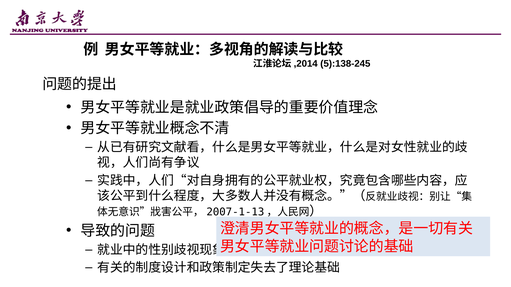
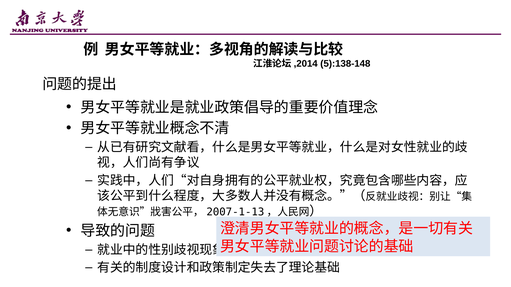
5):138-245: 5):138-245 -> 5):138-148 (345, 64)
